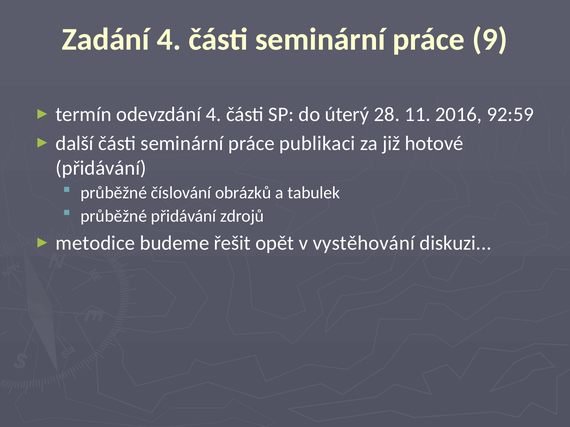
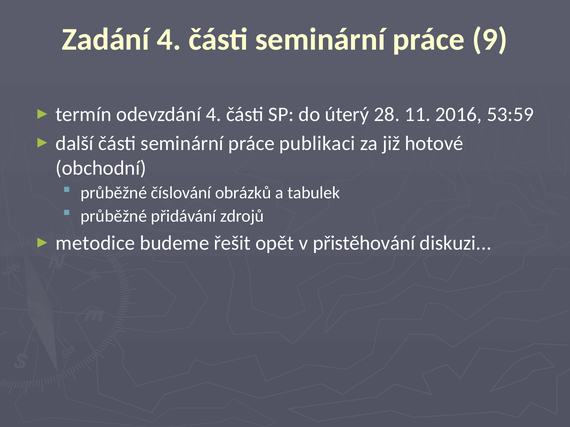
92:59: 92:59 -> 53:59 (510, 115)
přidávání: přidávání -> obchodní (101, 168)
vystěhování: vystěhování -> přistěhování (364, 243)
